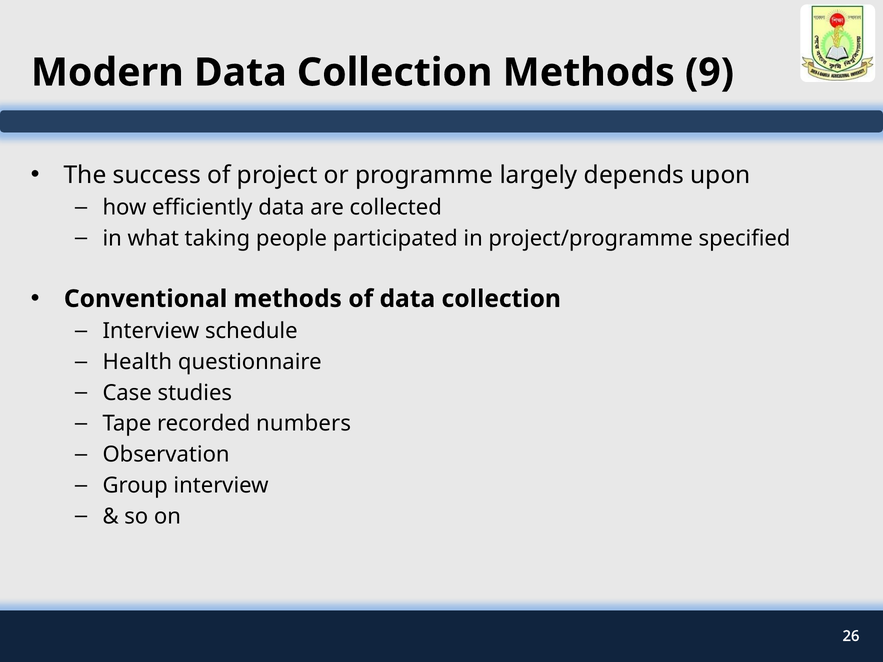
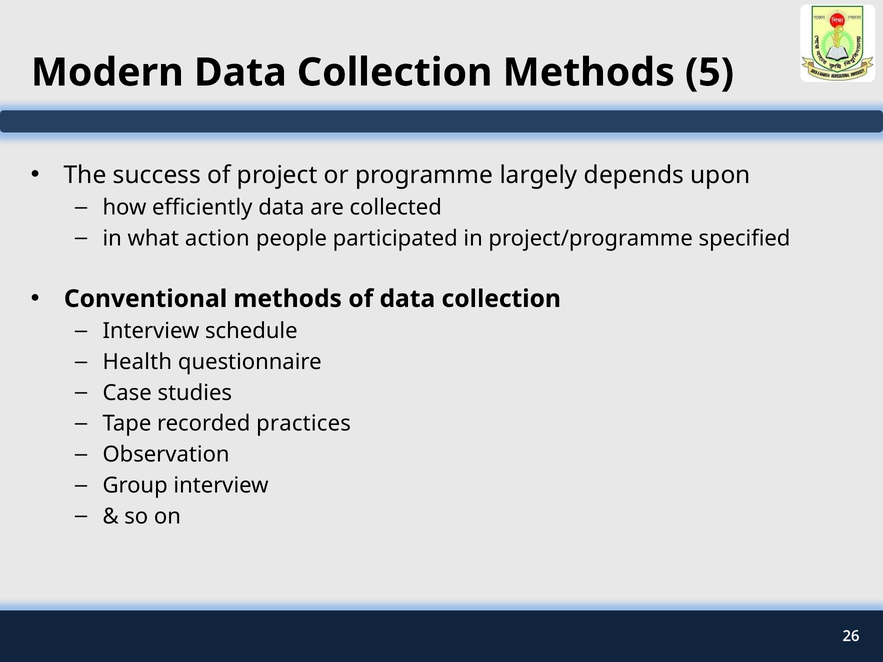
9: 9 -> 5 (709, 73)
taking: taking -> action (217, 238)
numbers: numbers -> practices (304, 424)
